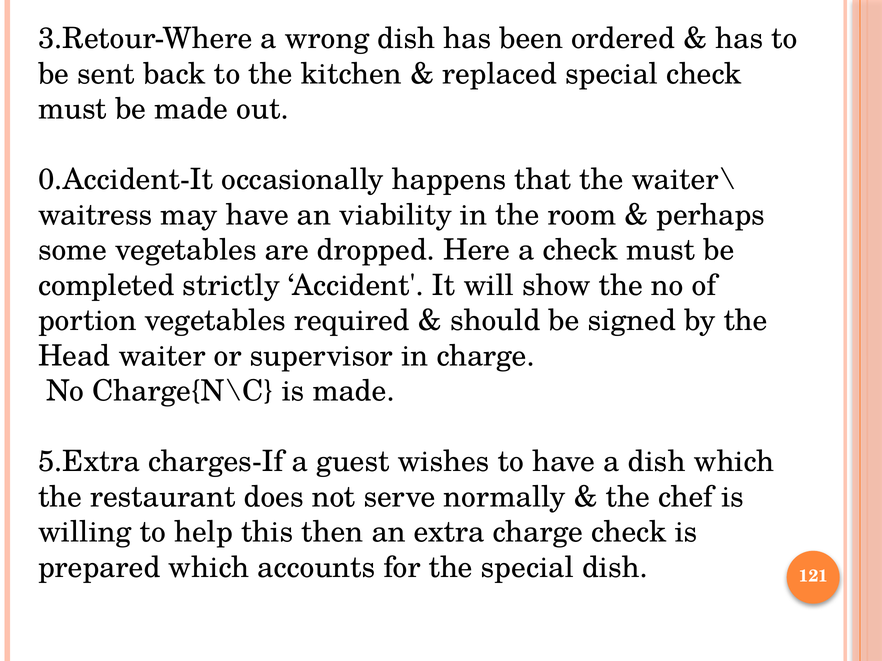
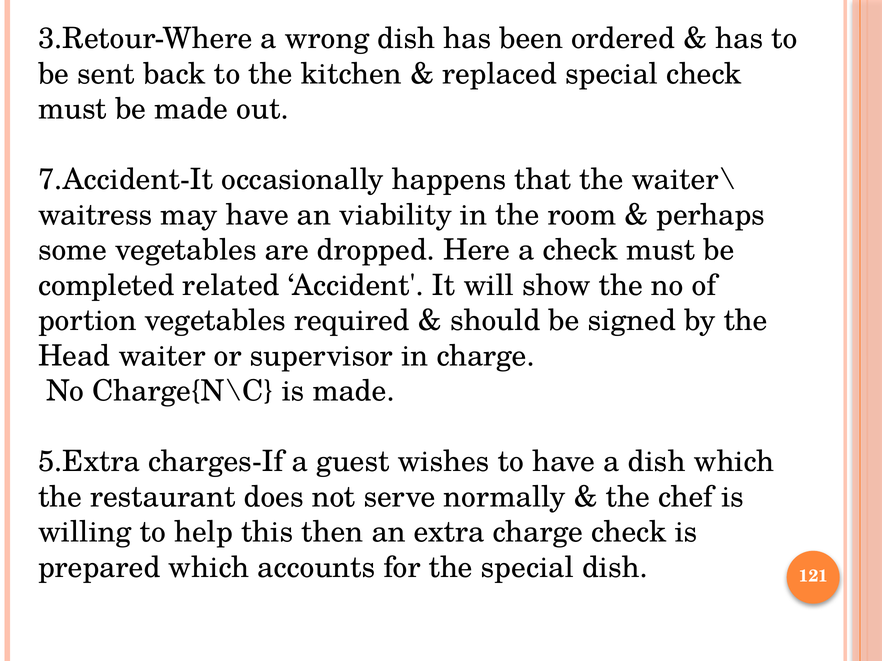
0.Accident-It: 0.Accident-It -> 7.Accident-It (126, 180)
strictly: strictly -> related (231, 286)
